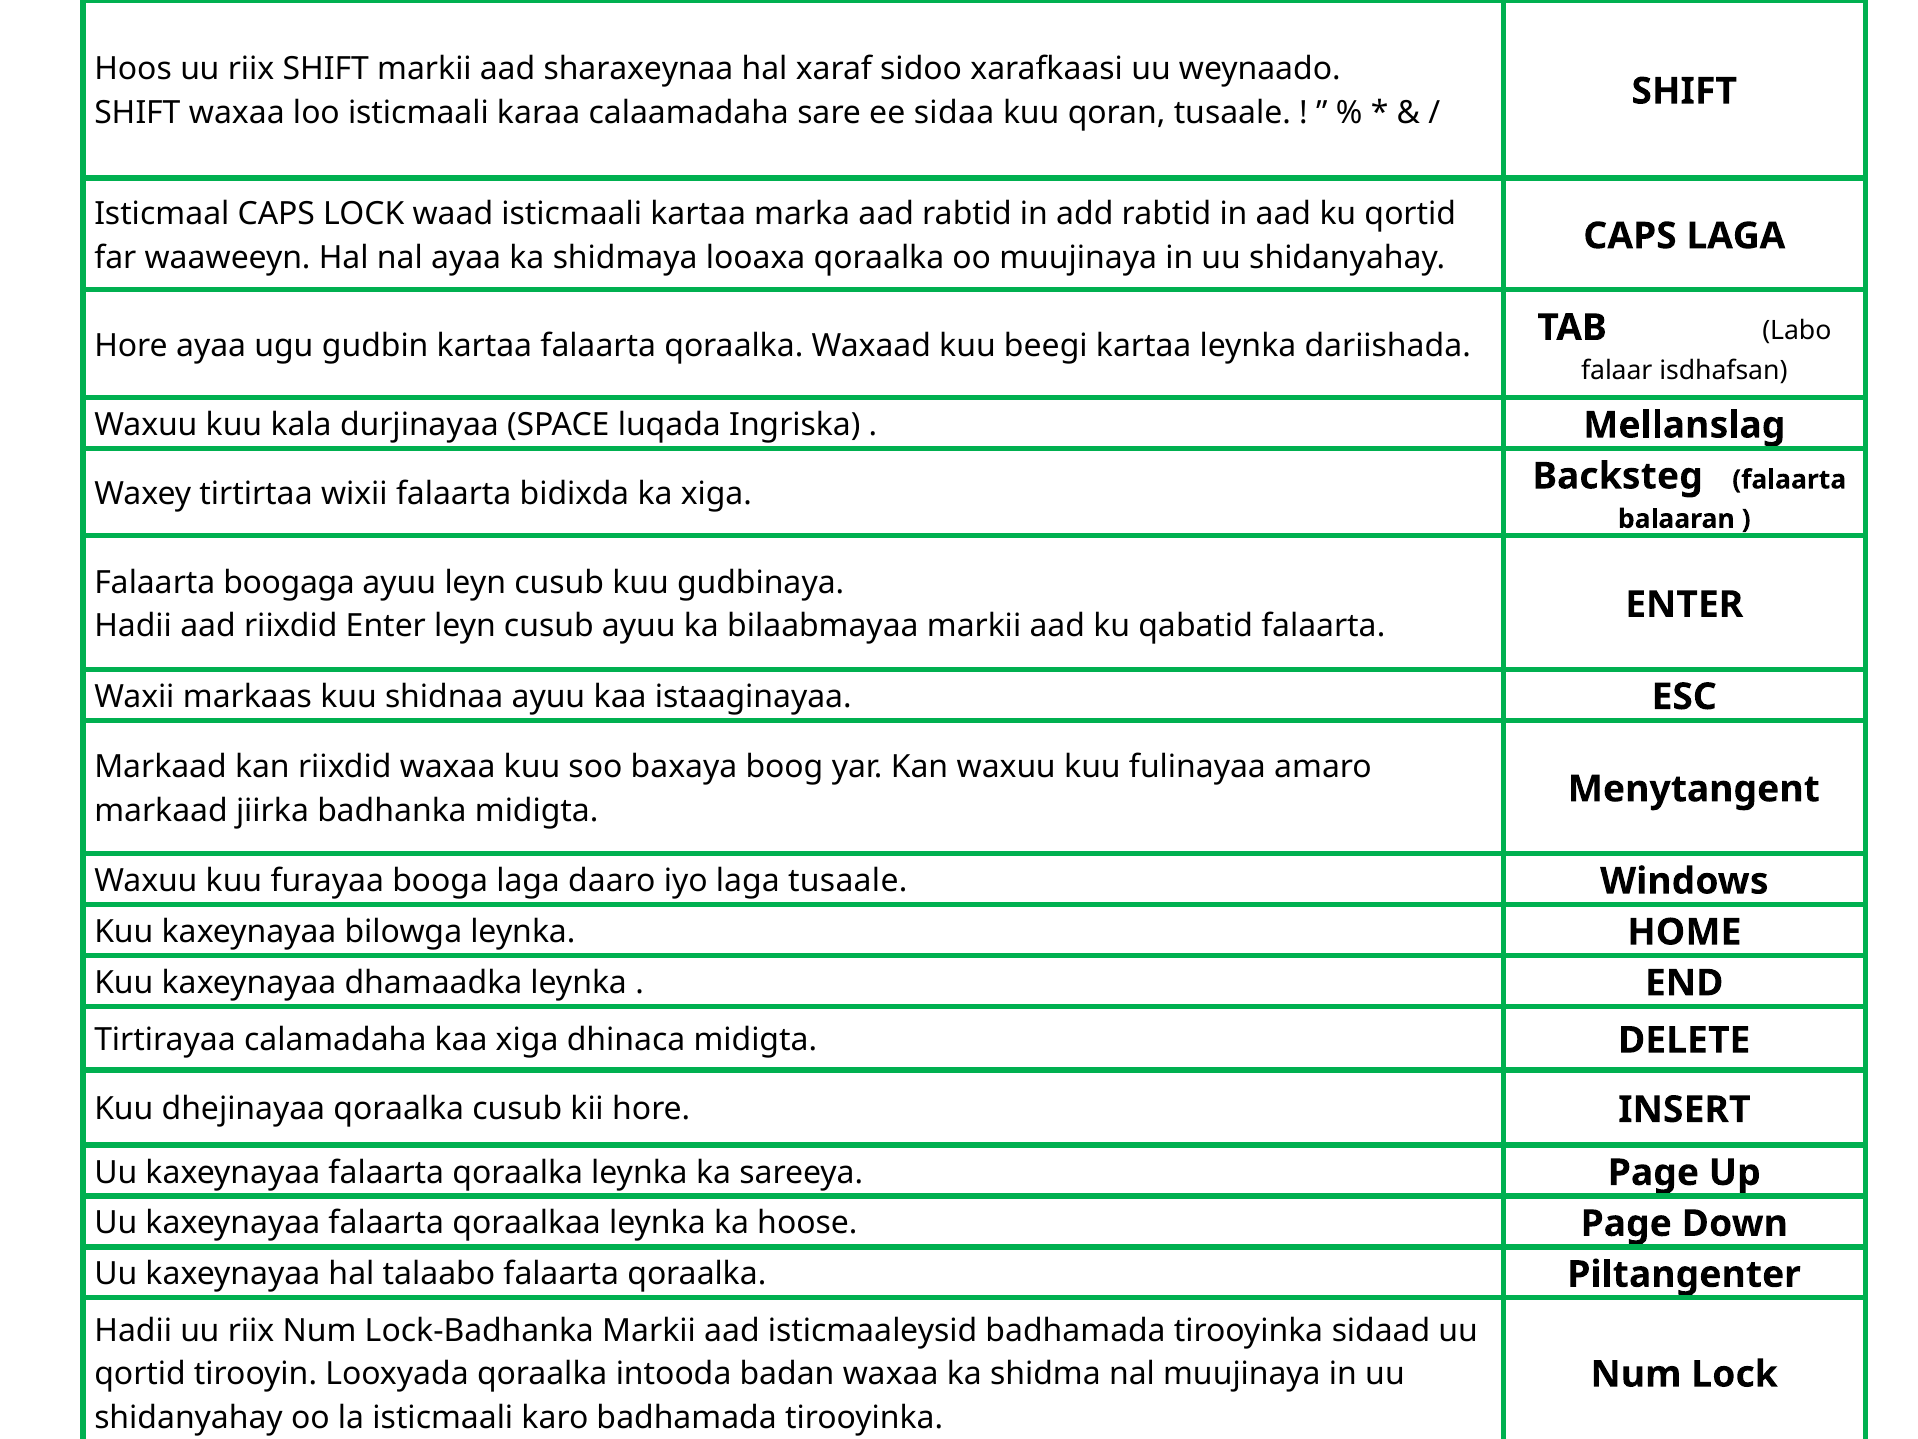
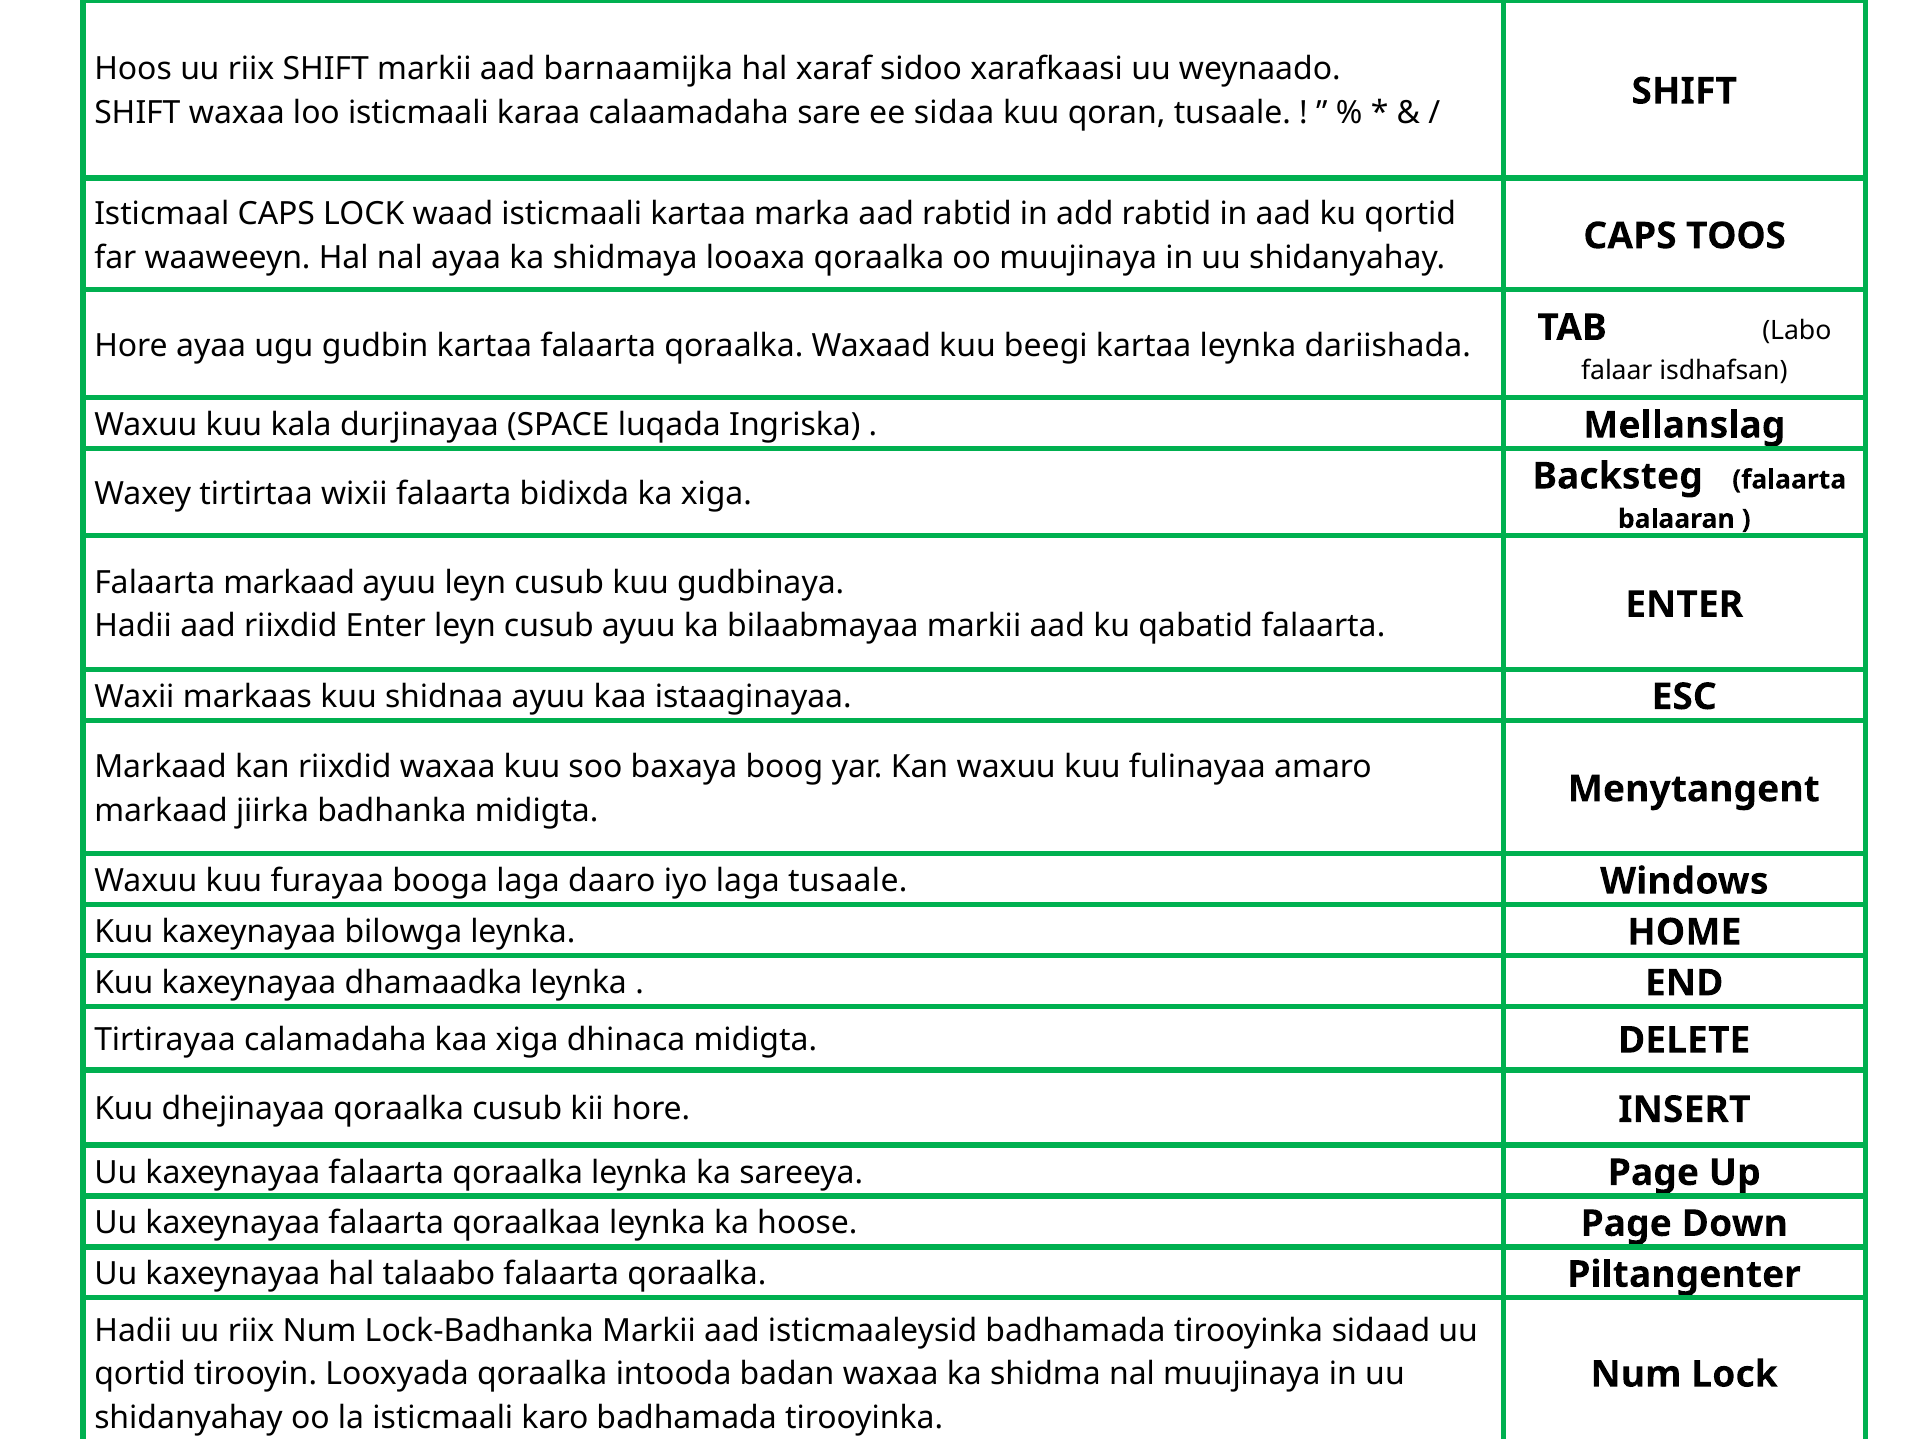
sharaxeynaa: sharaxeynaa -> barnaamijka (638, 69)
CAPS LAGA: LAGA -> TOOS (1736, 236)
Falaarta boogaga: boogaga -> markaad (289, 582)
